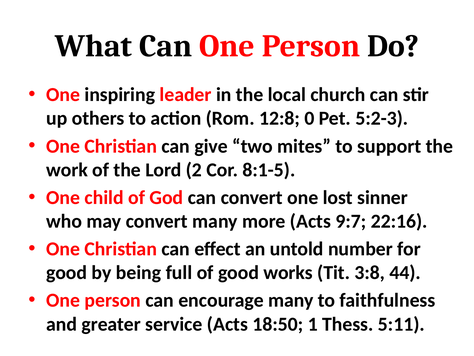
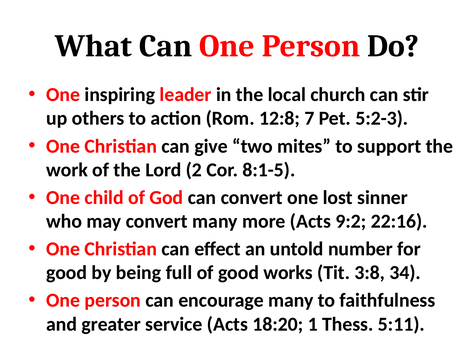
0: 0 -> 7 (309, 118)
9:7: 9:7 -> 9:2 (351, 221)
44: 44 -> 34 (405, 272)
18:50: 18:50 -> 18:20 (278, 324)
